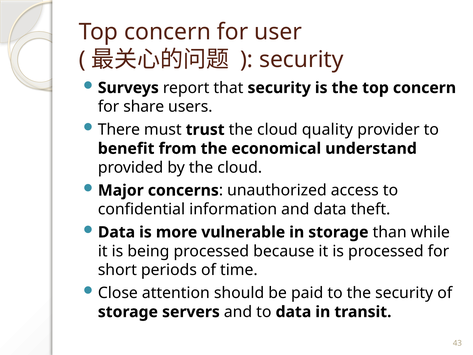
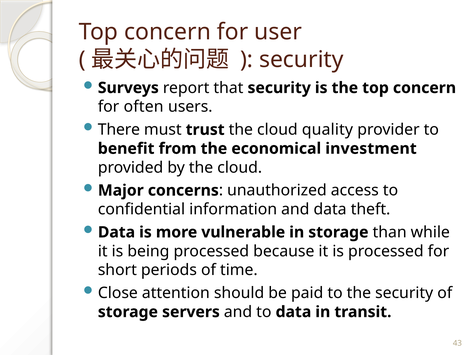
share: share -> often (144, 107)
understand: understand -> investment (371, 149)
